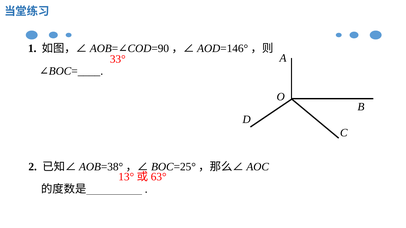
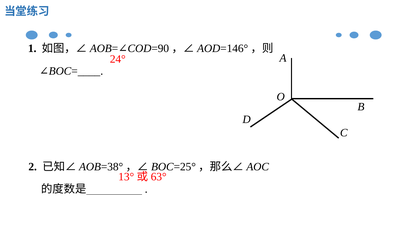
33°: 33° -> 24° (118, 59)
